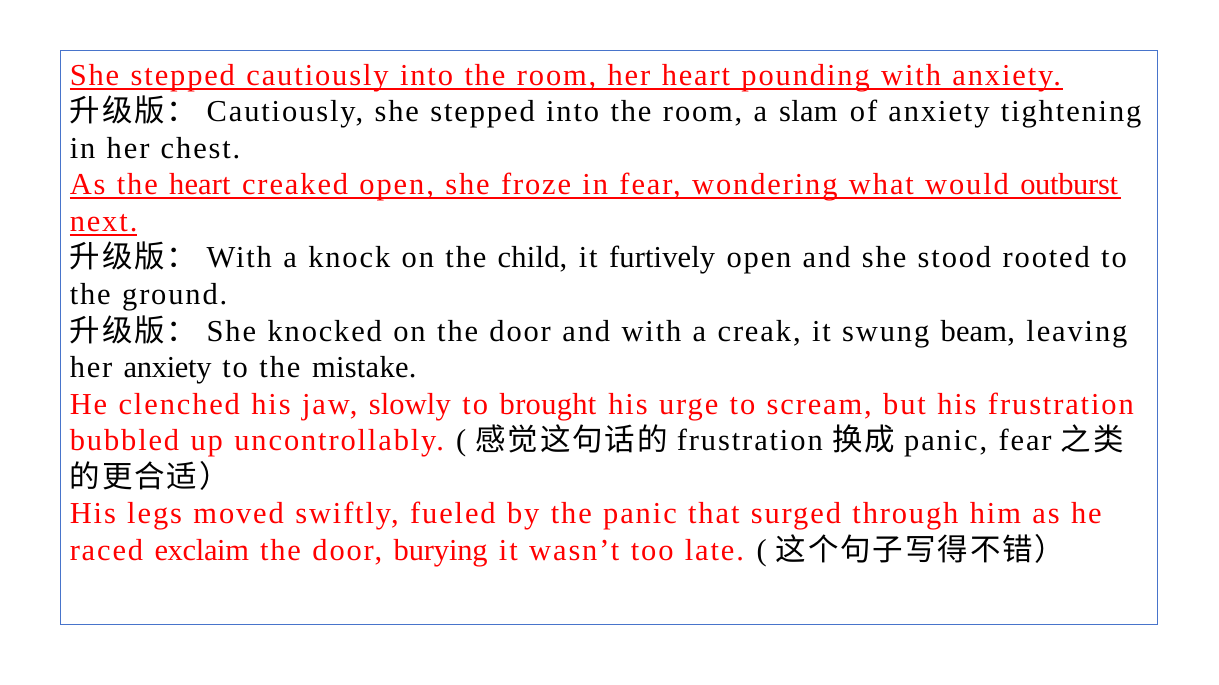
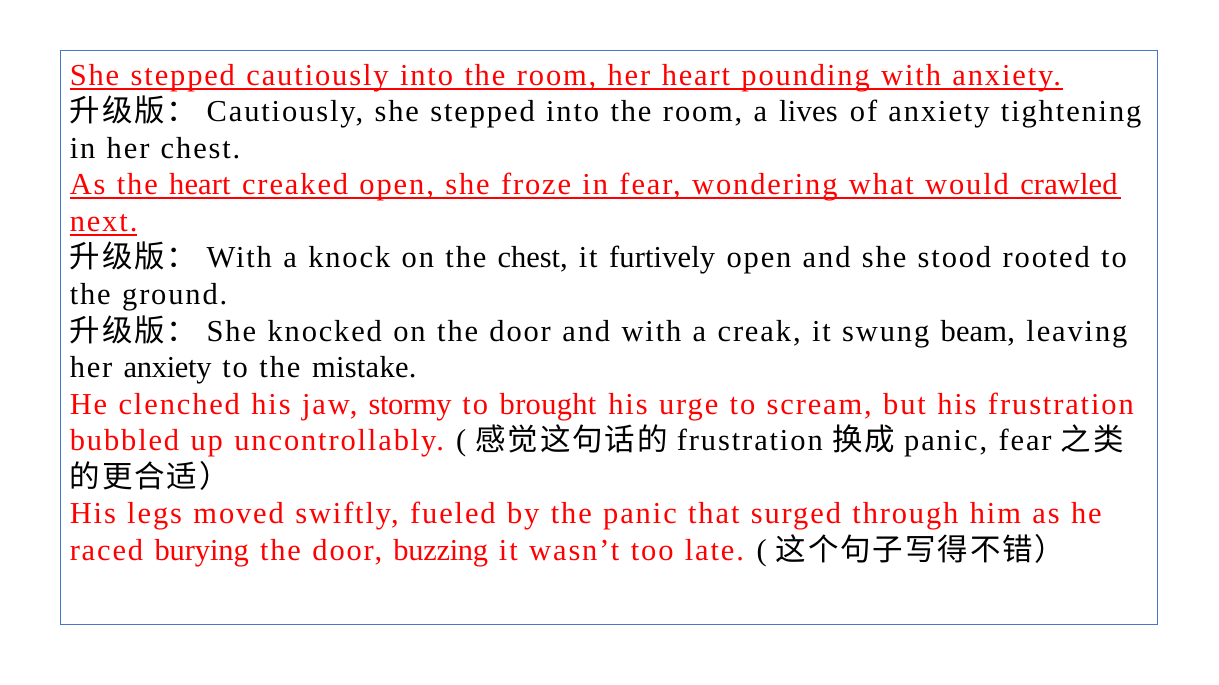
slam: slam -> lives (808, 112)
outburst: outburst -> crawled (1069, 185)
the child: child -> chest (533, 258)
slowly: slowly -> stormy (410, 404)
exclaim: exclaim -> burying (202, 551)
burying: burying -> buzzing (441, 551)
